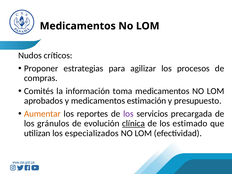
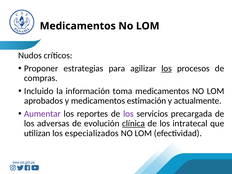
los underline: none -> present (167, 68)
Comités: Comités -> Incluido (39, 91)
presupuesto: presupuesto -> actualmente (198, 101)
Aumentar colour: orange -> purple (42, 114)
gránulos: gránulos -> adversas (53, 124)
estimado: estimado -> intratecal (190, 124)
